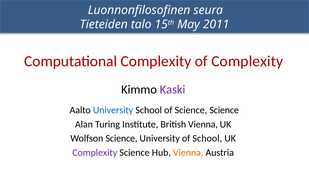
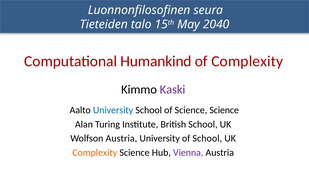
2011: 2011 -> 2040 (216, 24)
Computational Complexity: Complexity -> Humankind (156, 61)
British Vienna: Vienna -> School (203, 124)
Wolfson Science: Science -> Austria (121, 138)
Complexity colour: purple -> orange (95, 153)
Vienna colour: orange -> purple (188, 153)
